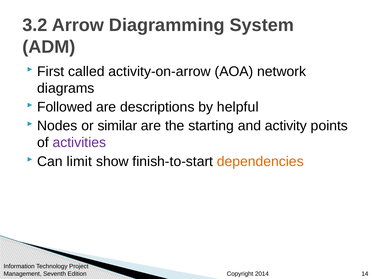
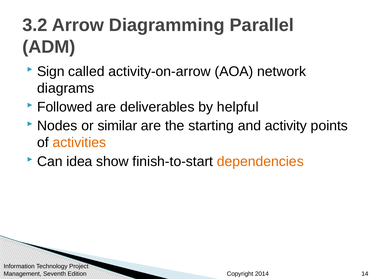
System: System -> Parallel (262, 25)
First: First -> Sign (51, 71)
descriptions: descriptions -> deliverables (157, 107)
activities colour: purple -> orange (79, 143)
limit: limit -> idea (79, 161)
